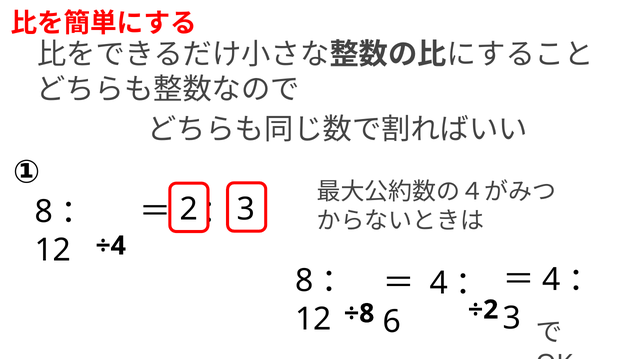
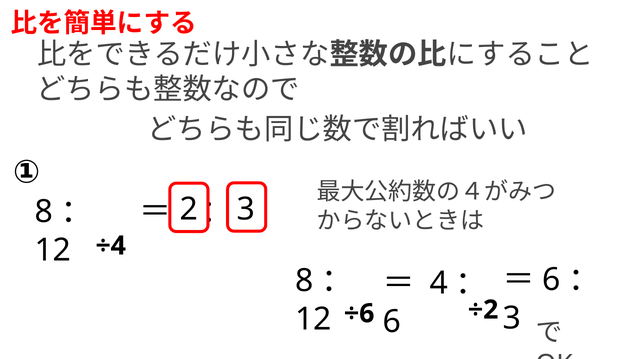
4: 4 -> 6 (552, 280)
÷8: ÷8 -> ÷6 (359, 314)
